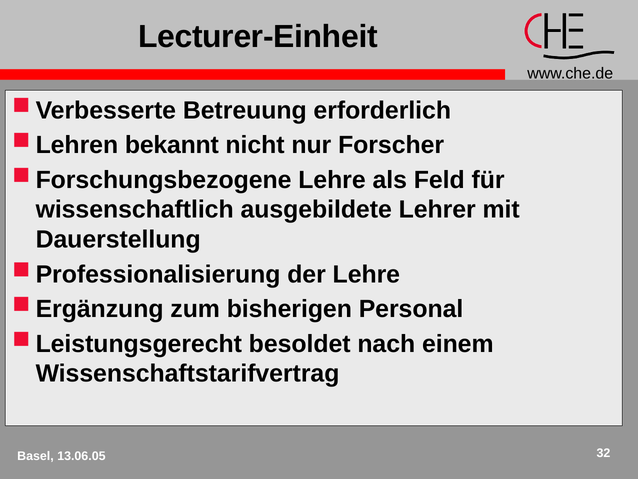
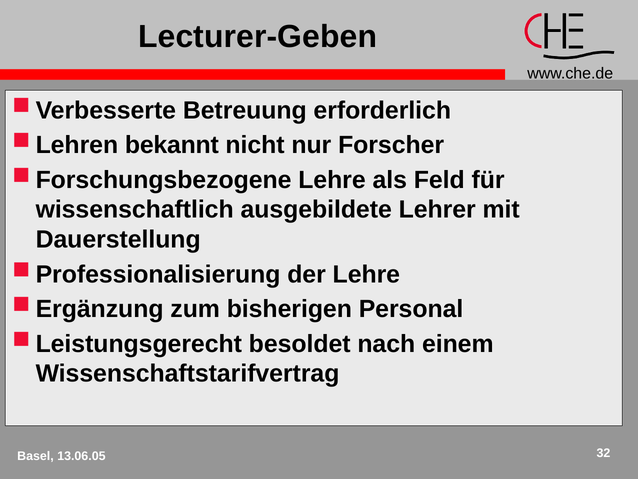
Lecturer-Einheit: Lecturer-Einheit -> Lecturer-Geben (258, 37)
